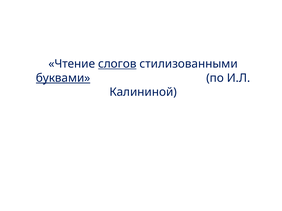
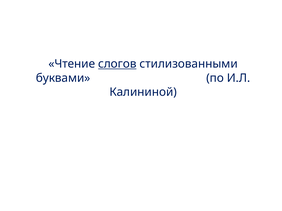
буквами underline: present -> none (63, 78)
